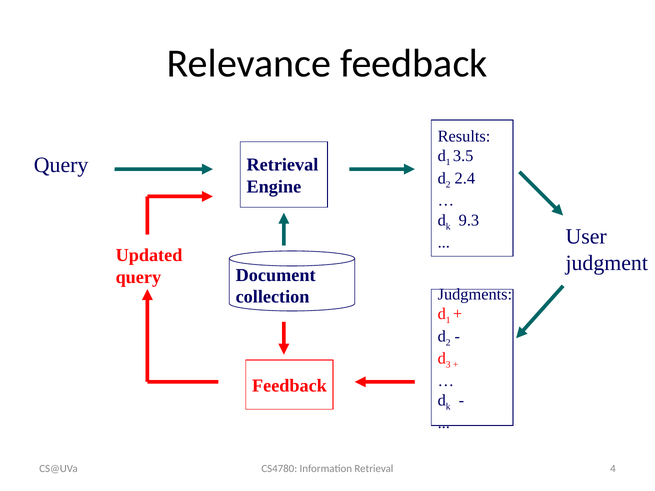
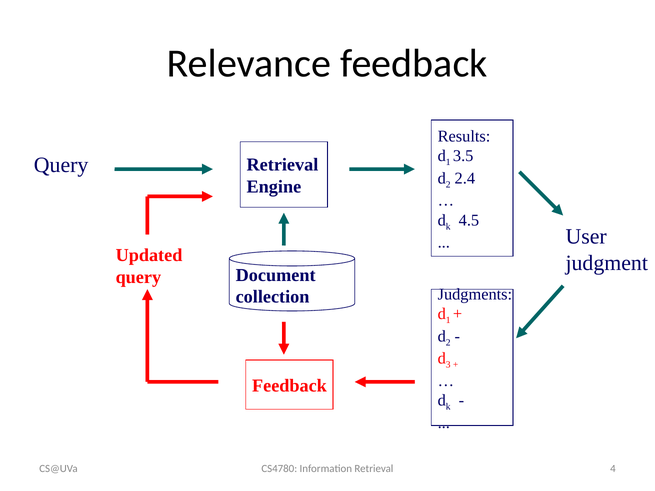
9.3: 9.3 -> 4.5 (469, 220)
